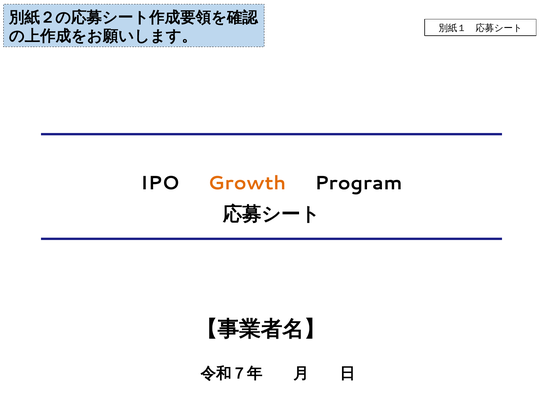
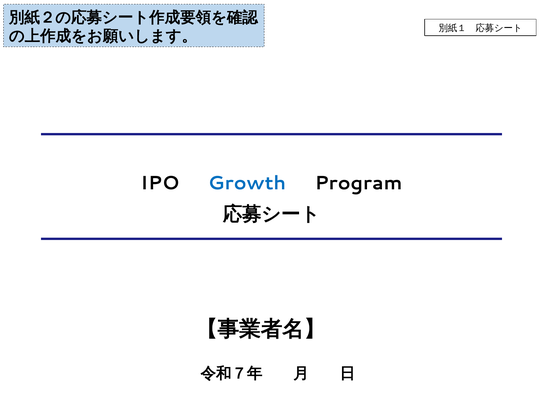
Growth colour: orange -> blue (247, 183)
